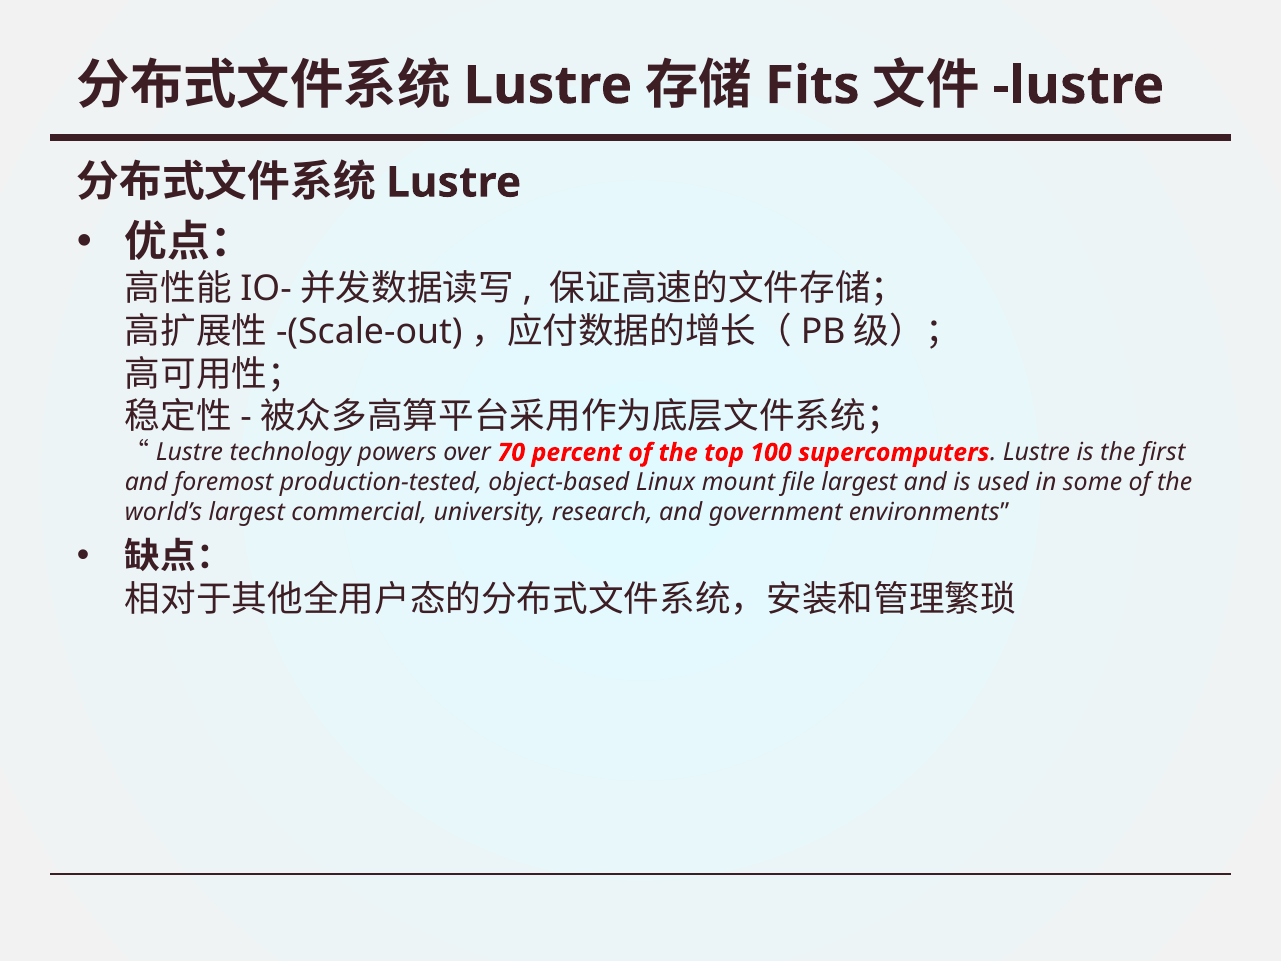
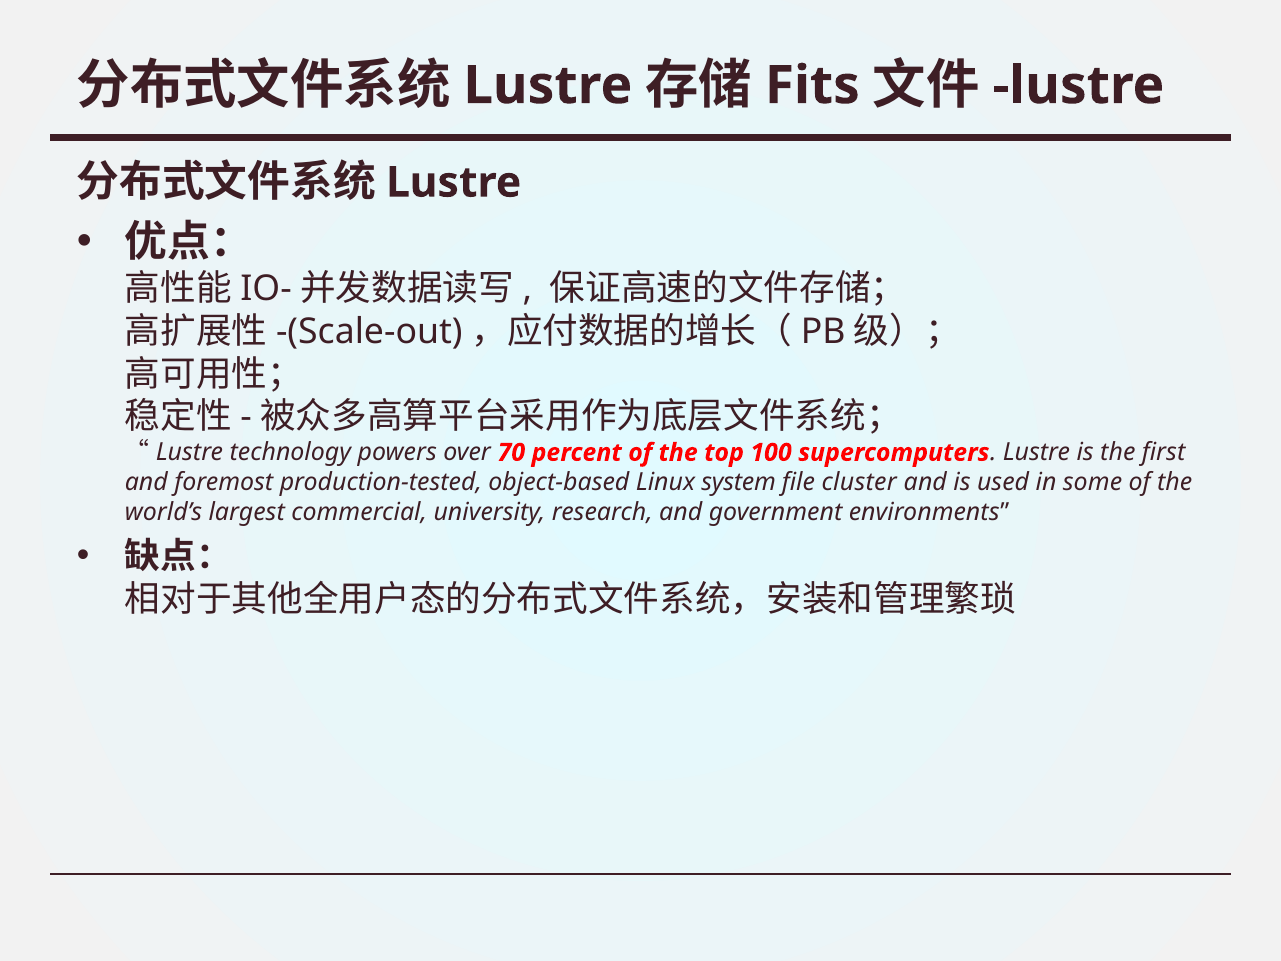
mount: mount -> system (739, 482)
file largest: largest -> cluster (859, 482)
